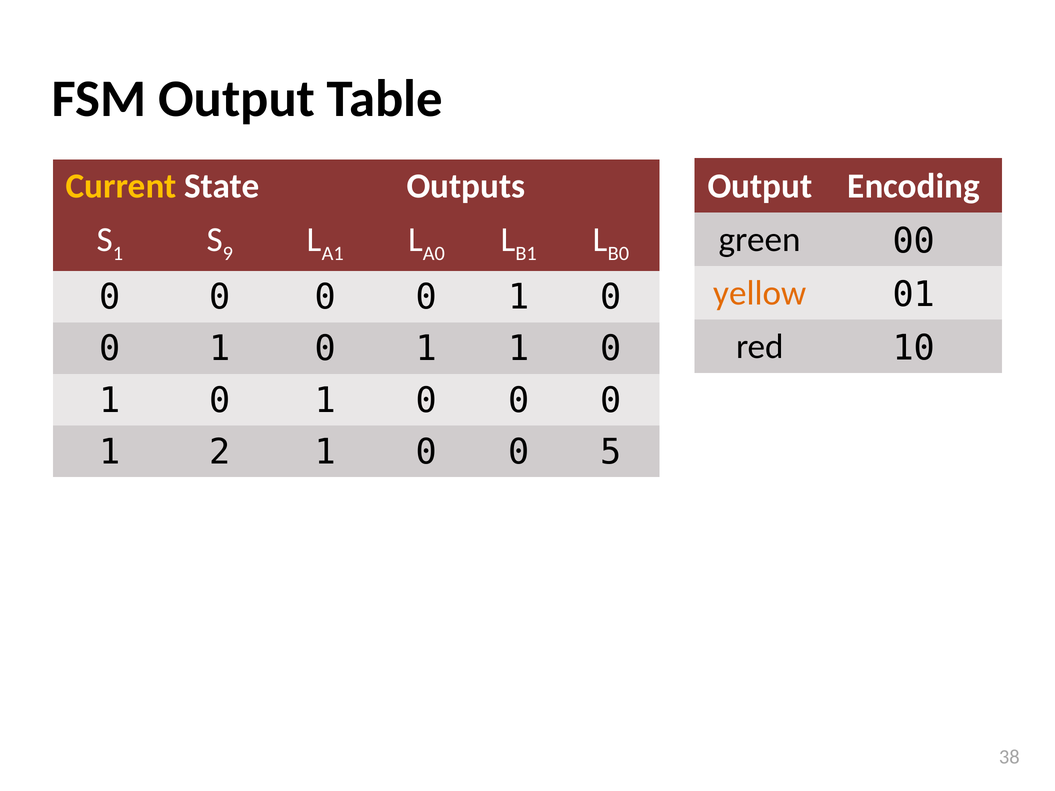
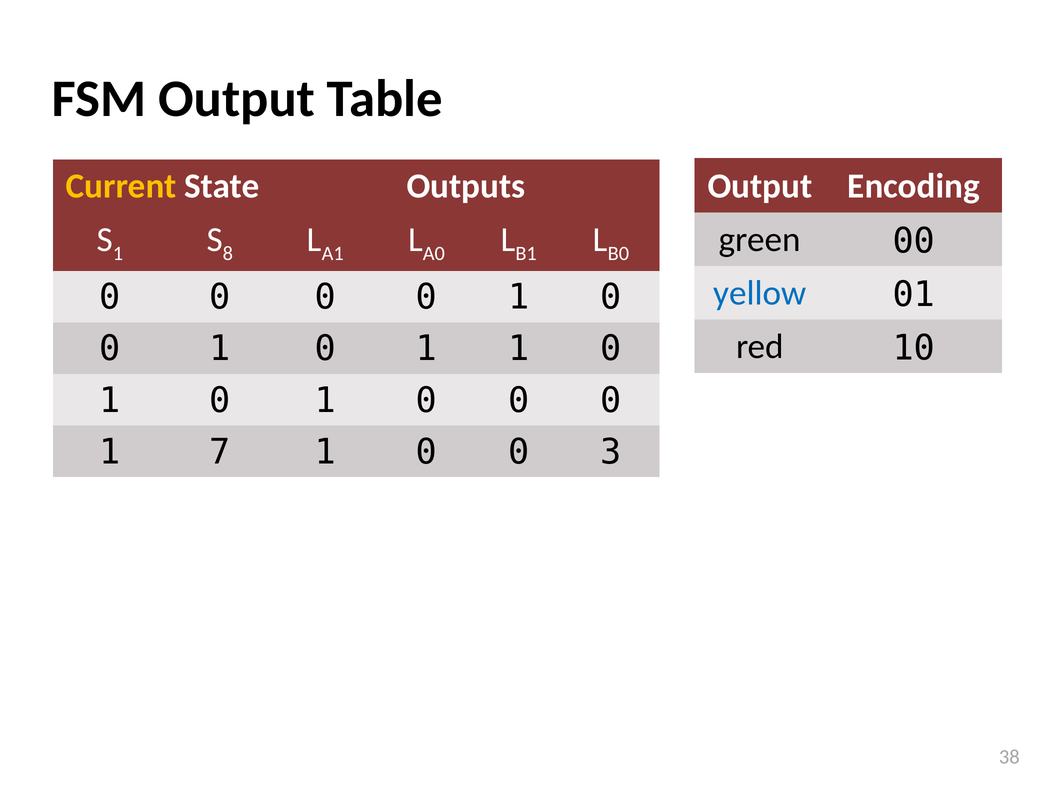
9: 9 -> 8 (228, 254)
yellow colour: orange -> blue (760, 293)
2: 2 -> 7 (220, 452)
5: 5 -> 3 (611, 452)
